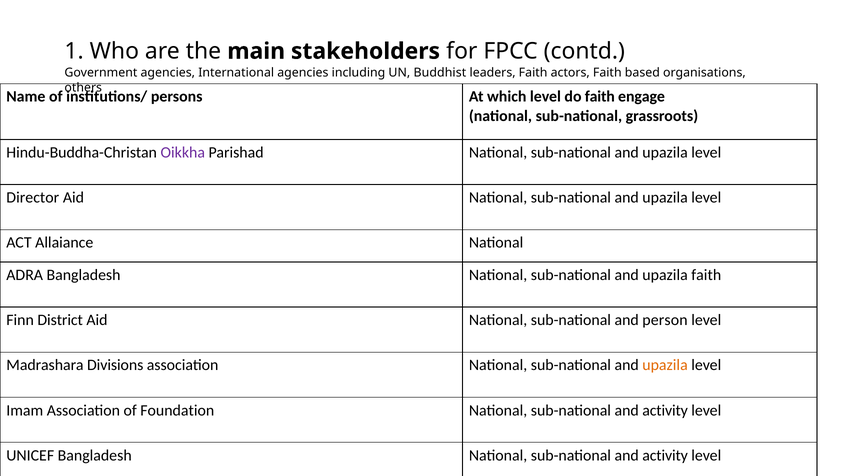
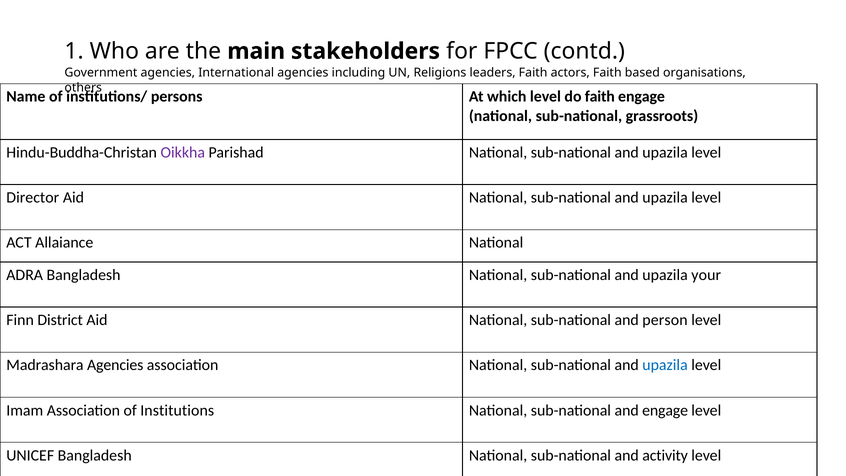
Buddhist: Buddhist -> Religions (440, 72)
upazila faith: faith -> your (706, 275)
Madrashara Divisions: Divisions -> Agencies (115, 365)
upazila colour: orange -> blue (665, 365)
Foundation: Foundation -> Institutions (177, 410)
activity: activity -> engage (665, 410)
